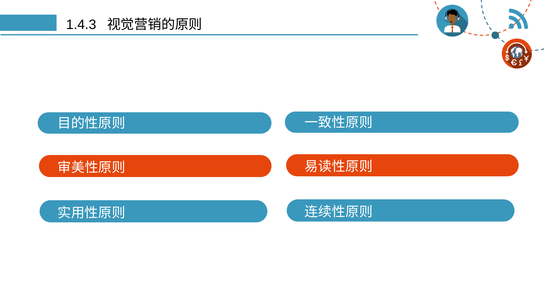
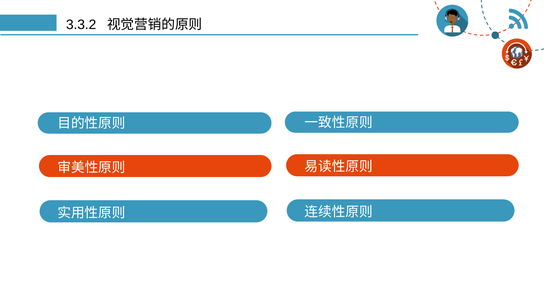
1.4.3: 1.4.3 -> 3.3.2 (81, 25)
